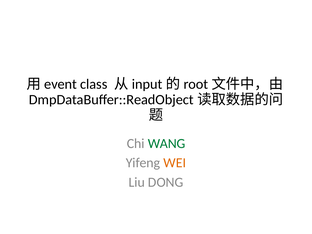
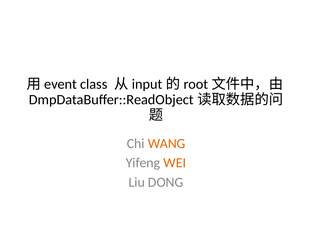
WANG colour: green -> orange (167, 143)
